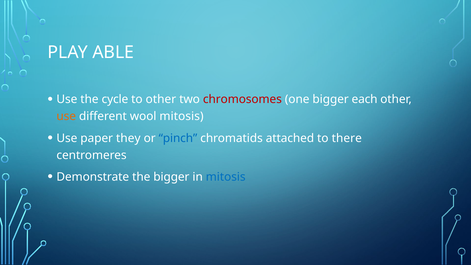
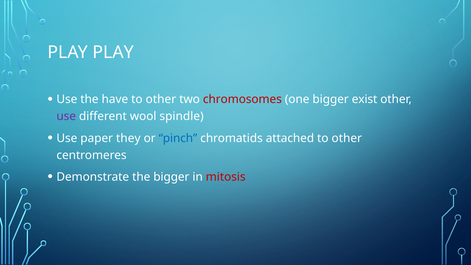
PLAY ABLE: ABLE -> PLAY (113, 52)
cycle: cycle -> have (115, 99)
each: each -> exist (365, 99)
use colour: orange -> purple (66, 116)
wool mitosis: mitosis -> spindle (182, 116)
there: there -> other (347, 138)
mitosis colour: blue -> red (226, 177)
